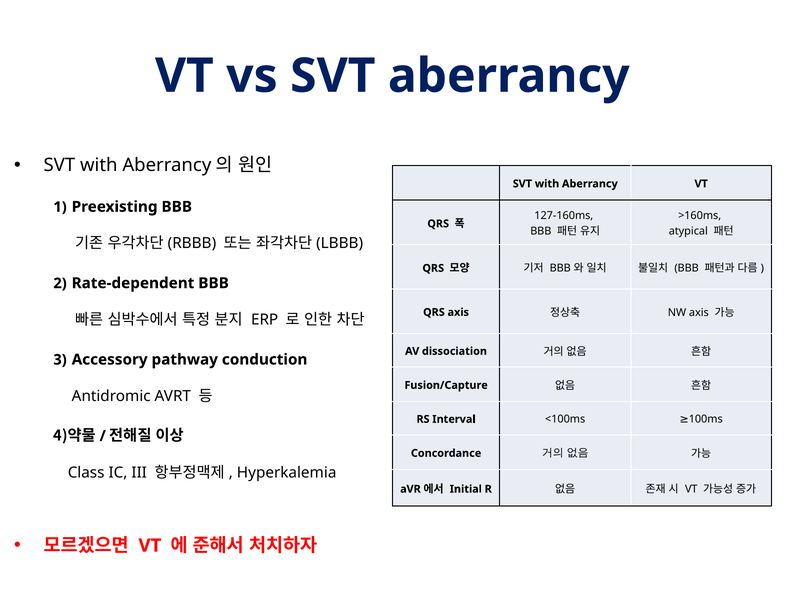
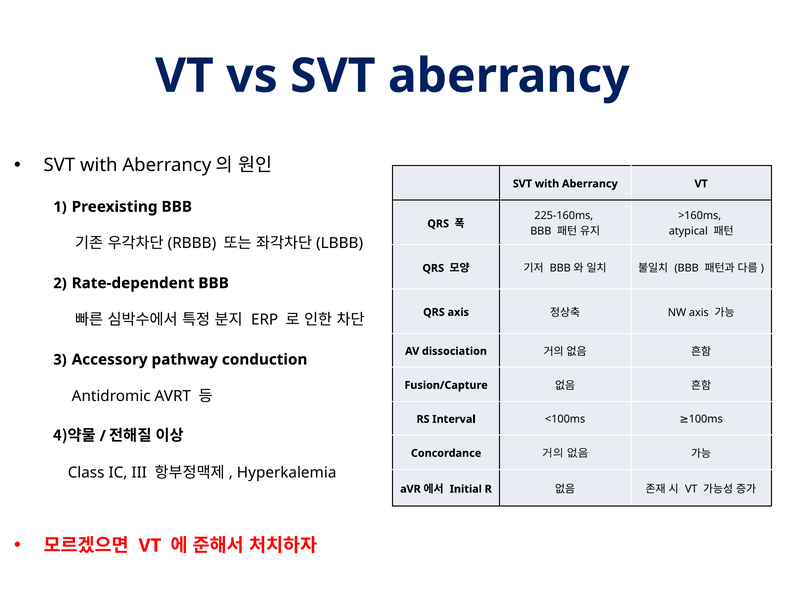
127-160ms: 127-160ms -> 225-160ms (564, 215)
